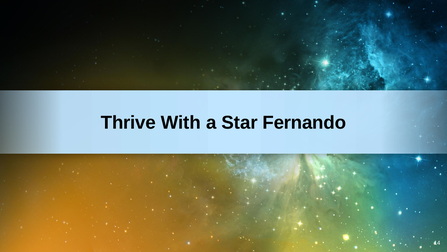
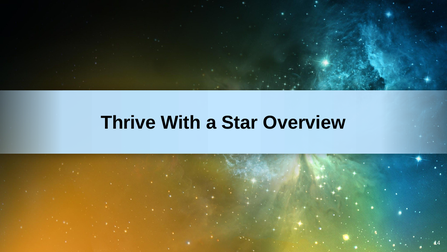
Fernando: Fernando -> Overview (304, 122)
